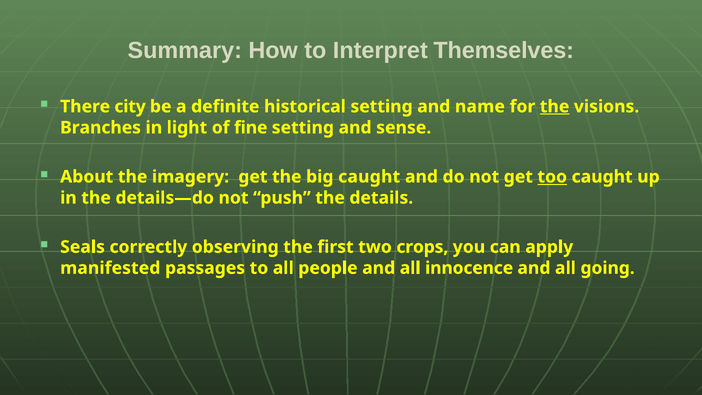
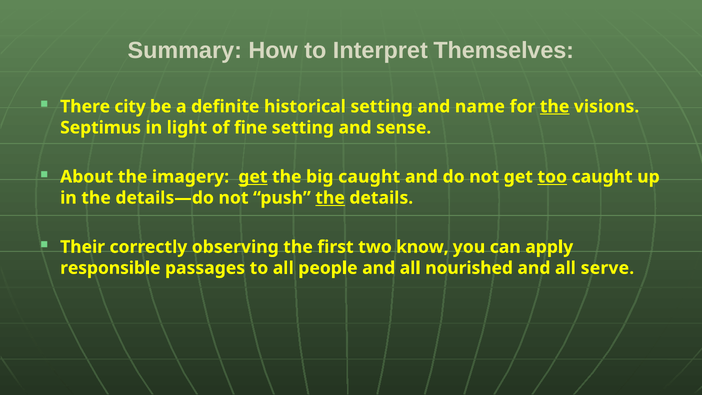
Branches: Branches -> Septimus (101, 128)
get underline: none -> present (253, 177)
the underline: none -> present (330, 198)
Seals: Seals -> Their (83, 247)
crops: crops -> know (422, 247)
manifested: manifested -> responsible (110, 268)
innocence: innocence -> nourished (469, 268)
going: going -> serve (607, 268)
